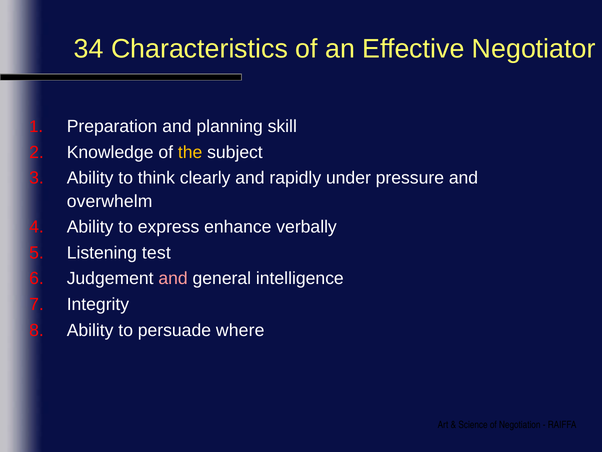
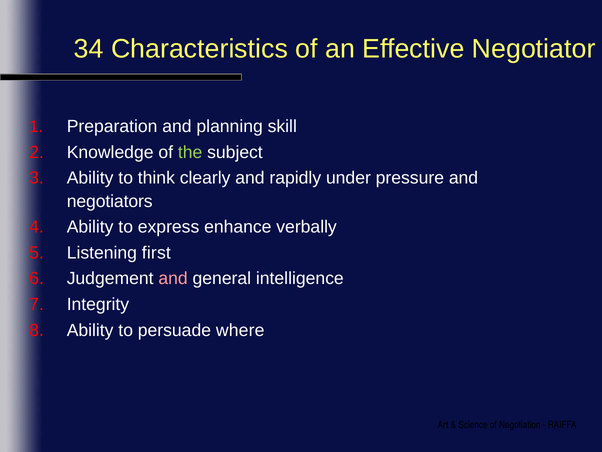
the colour: yellow -> light green (190, 152)
overwhelm: overwhelm -> negotiators (110, 201)
test: test -> first (156, 253)
